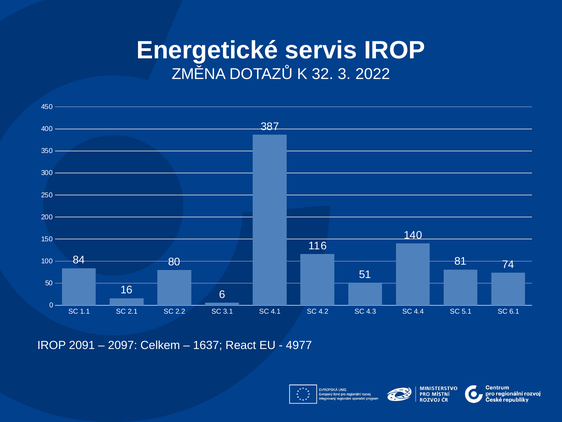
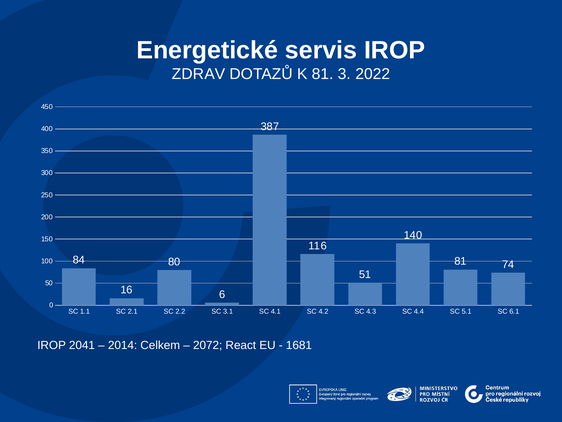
ZMĚNA: ZMĚNA -> ZDRAV (199, 74)
K 32: 32 -> 81 (323, 74)
2091: 2091 -> 2041 (82, 345)
2097: 2097 -> 2014 (123, 345)
1637: 1637 -> 2072 (208, 345)
4977: 4977 -> 1681 (299, 345)
